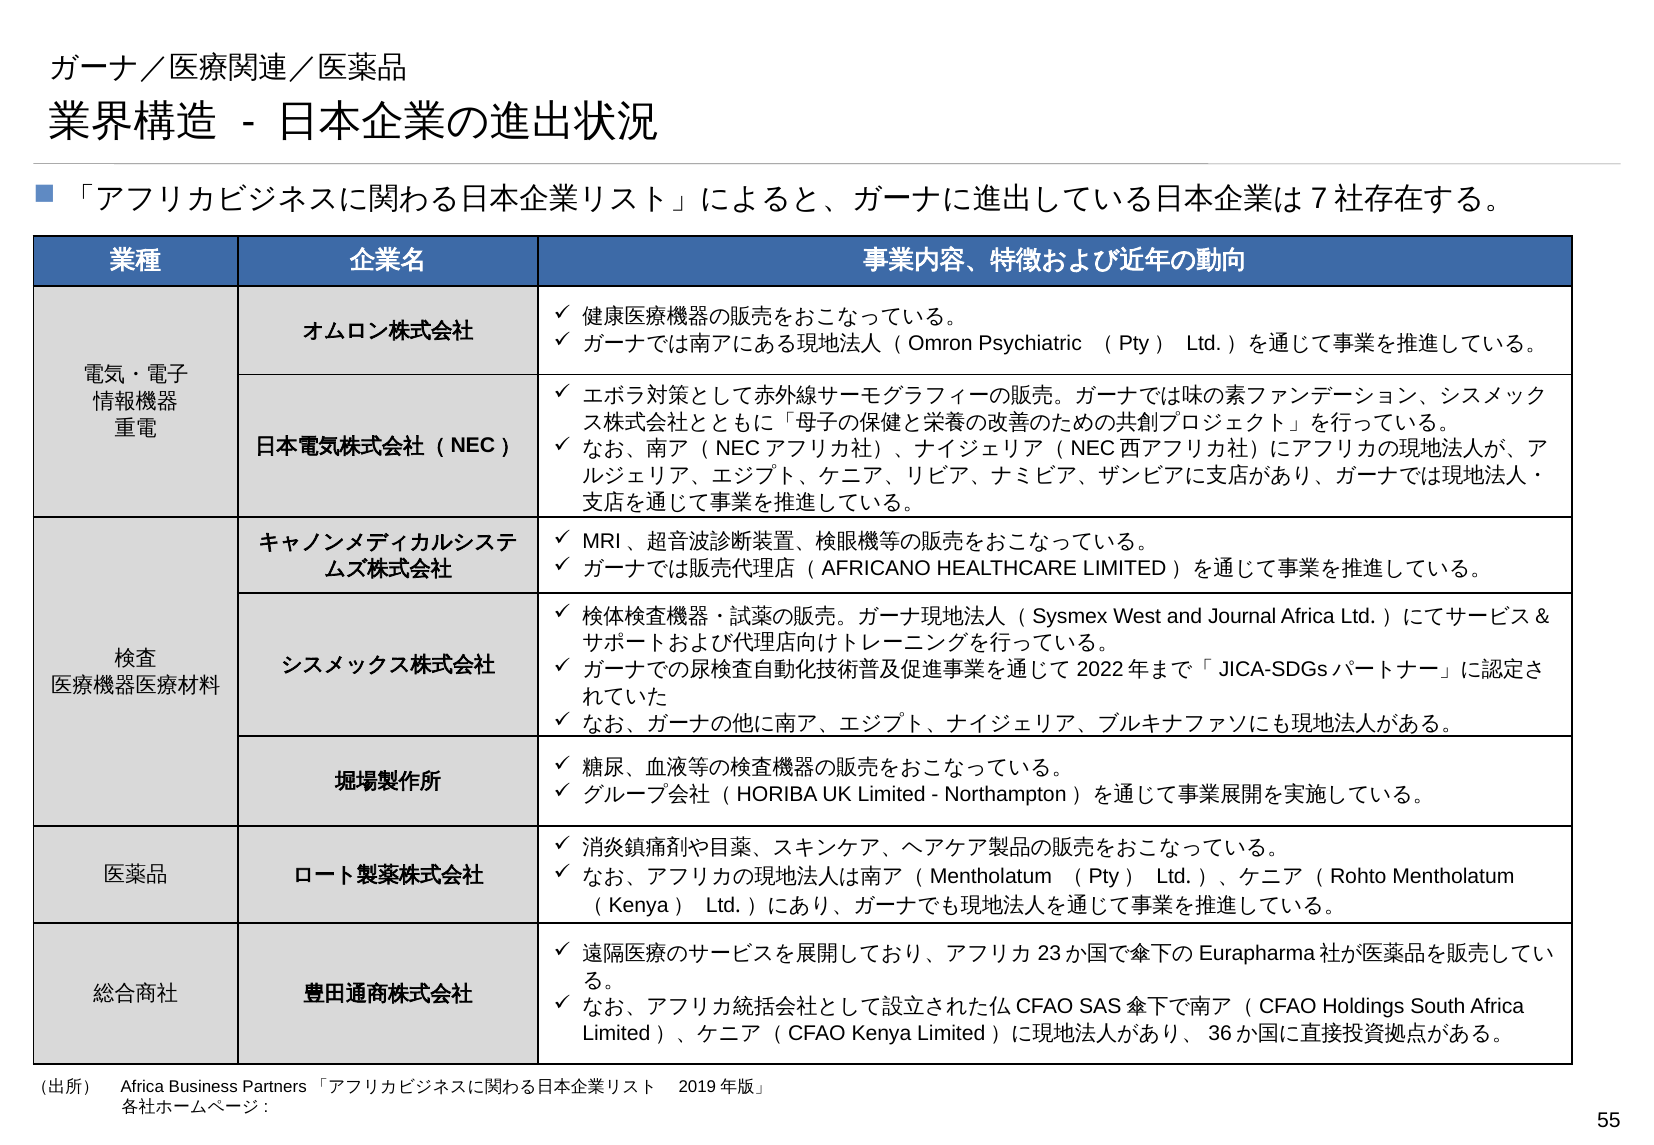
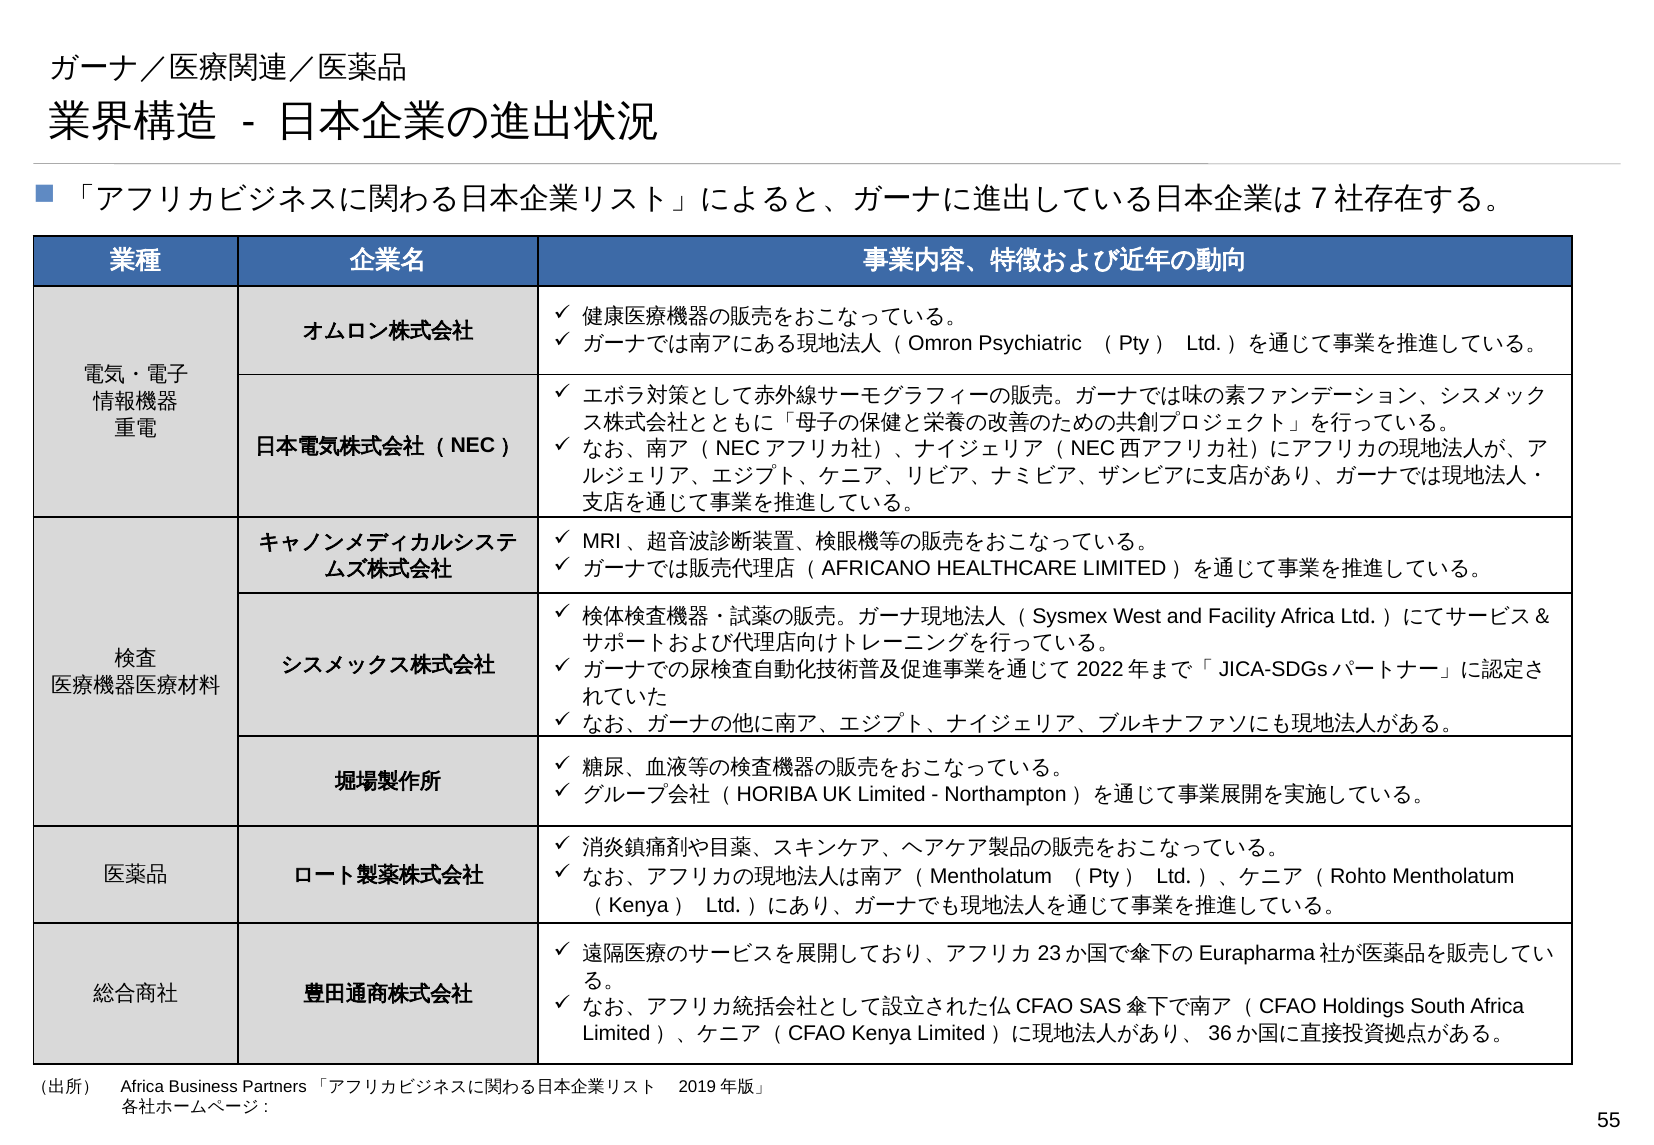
Journal: Journal -> Facility (1242, 616)
